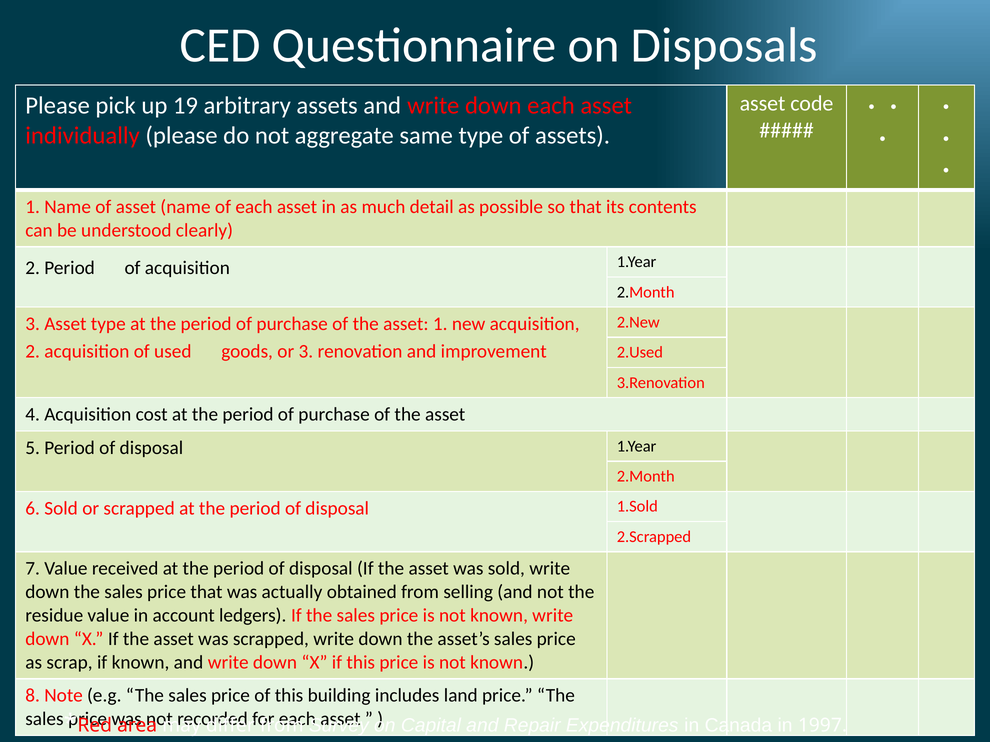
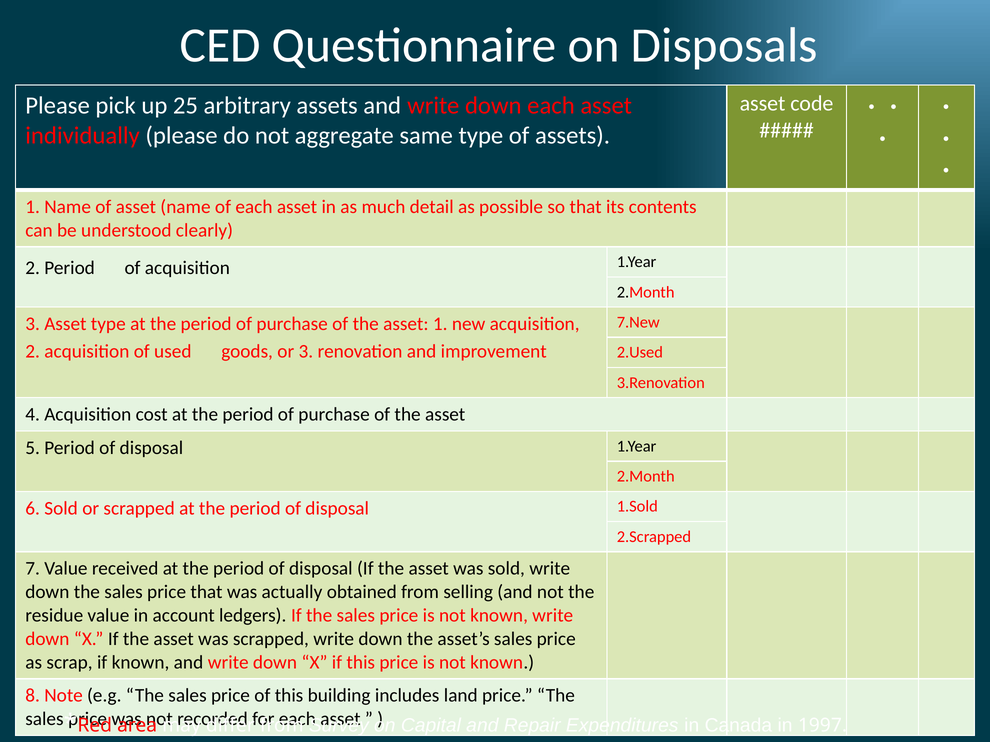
19: 19 -> 25 (185, 105)
2.New: 2.New -> 7.New (638, 322)
